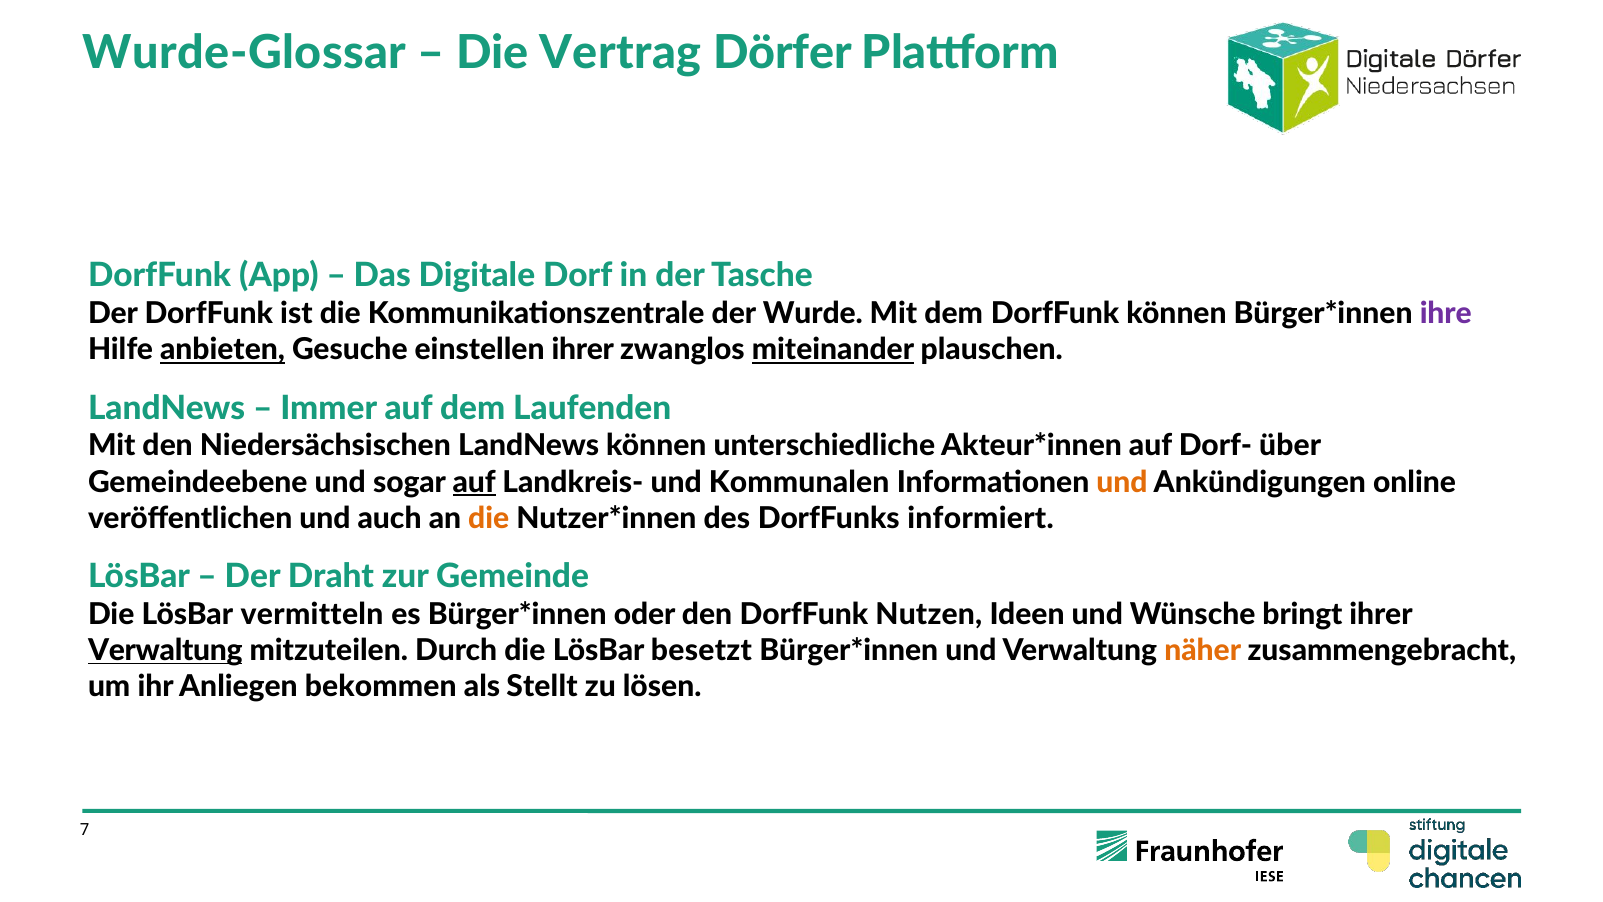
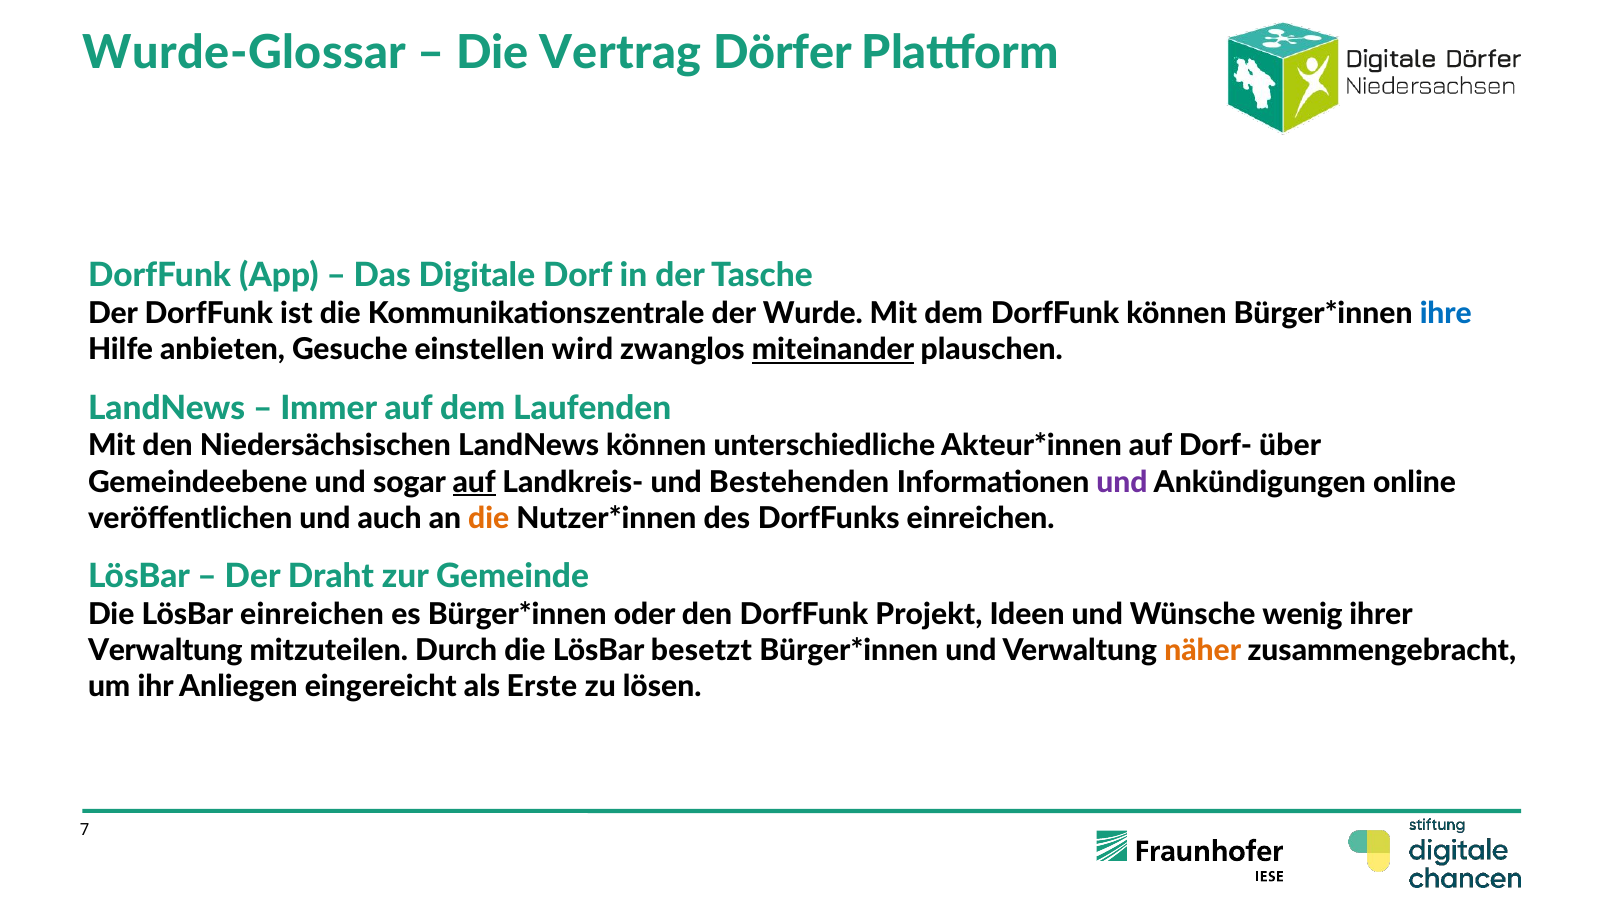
ihre colour: purple -> blue (1446, 314)
anbieten underline: present -> none (223, 350)
einstellen ihrer: ihrer -> wird (582, 350)
Kommunalen: Kommunalen -> Bestehenden (799, 482)
und colour: orange -> purple (1122, 482)
DorfFunks informiert: informiert -> einreichen (981, 518)
LösBar vermitteln: vermitteln -> einreichen (312, 614)
Nutzen: Nutzen -> Projekt (929, 614)
bringt: bringt -> wenig (1303, 614)
Verwaltung underline: present -> none (165, 650)
bekommen: bekommen -> eingereicht (381, 686)
Stellt: Stellt -> Erste (542, 686)
